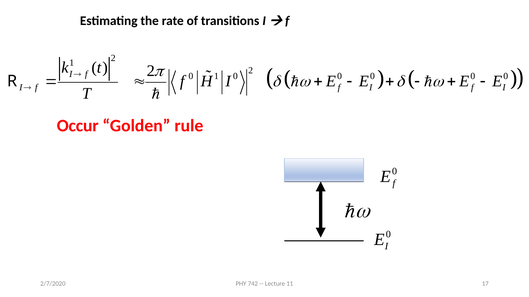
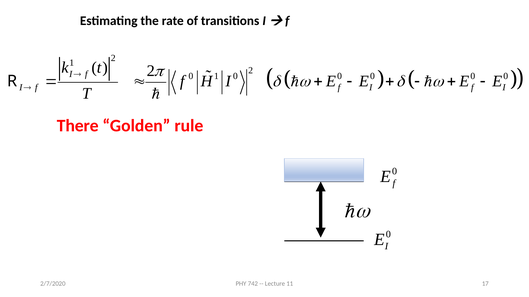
Occur: Occur -> There (78, 126)
